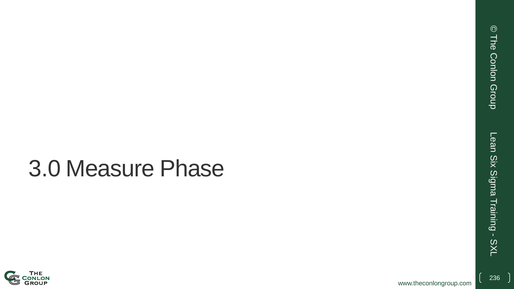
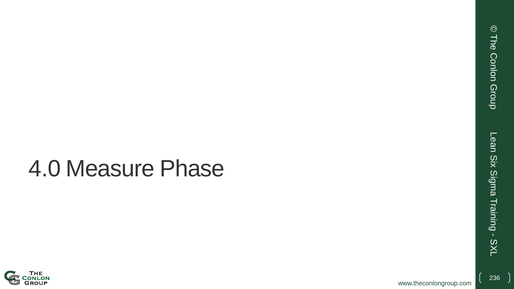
3.0: 3.0 -> 4.0 (45, 169)
